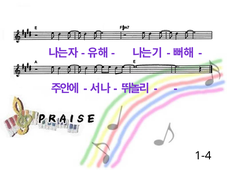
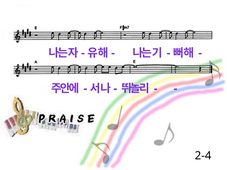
1-4: 1-4 -> 2-4 (203, 156)
